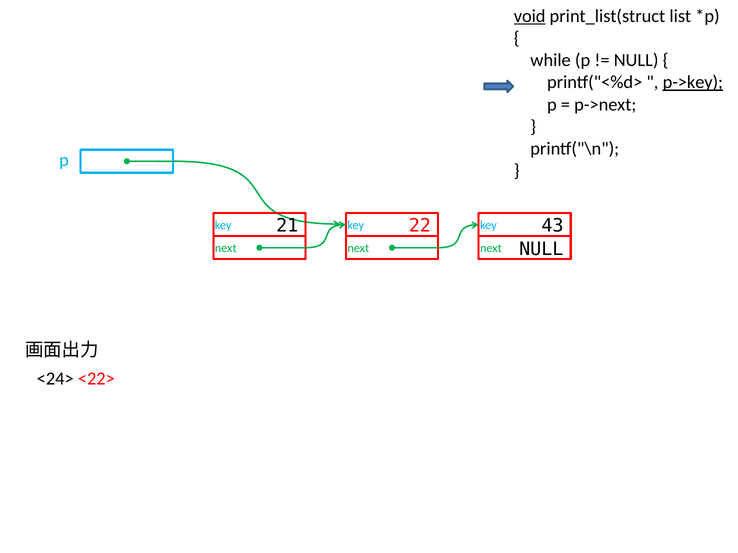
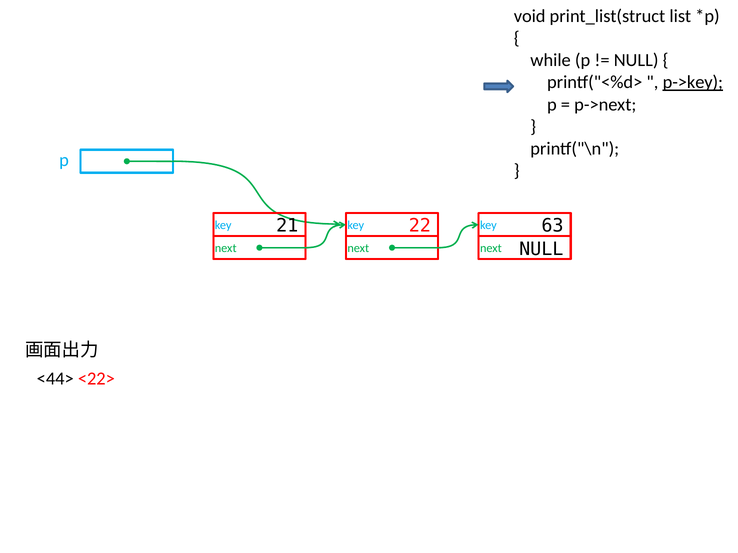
void underline: present -> none (530, 16)
43: 43 -> 63 (552, 226)
<24>: <24> -> <44> (55, 379)
